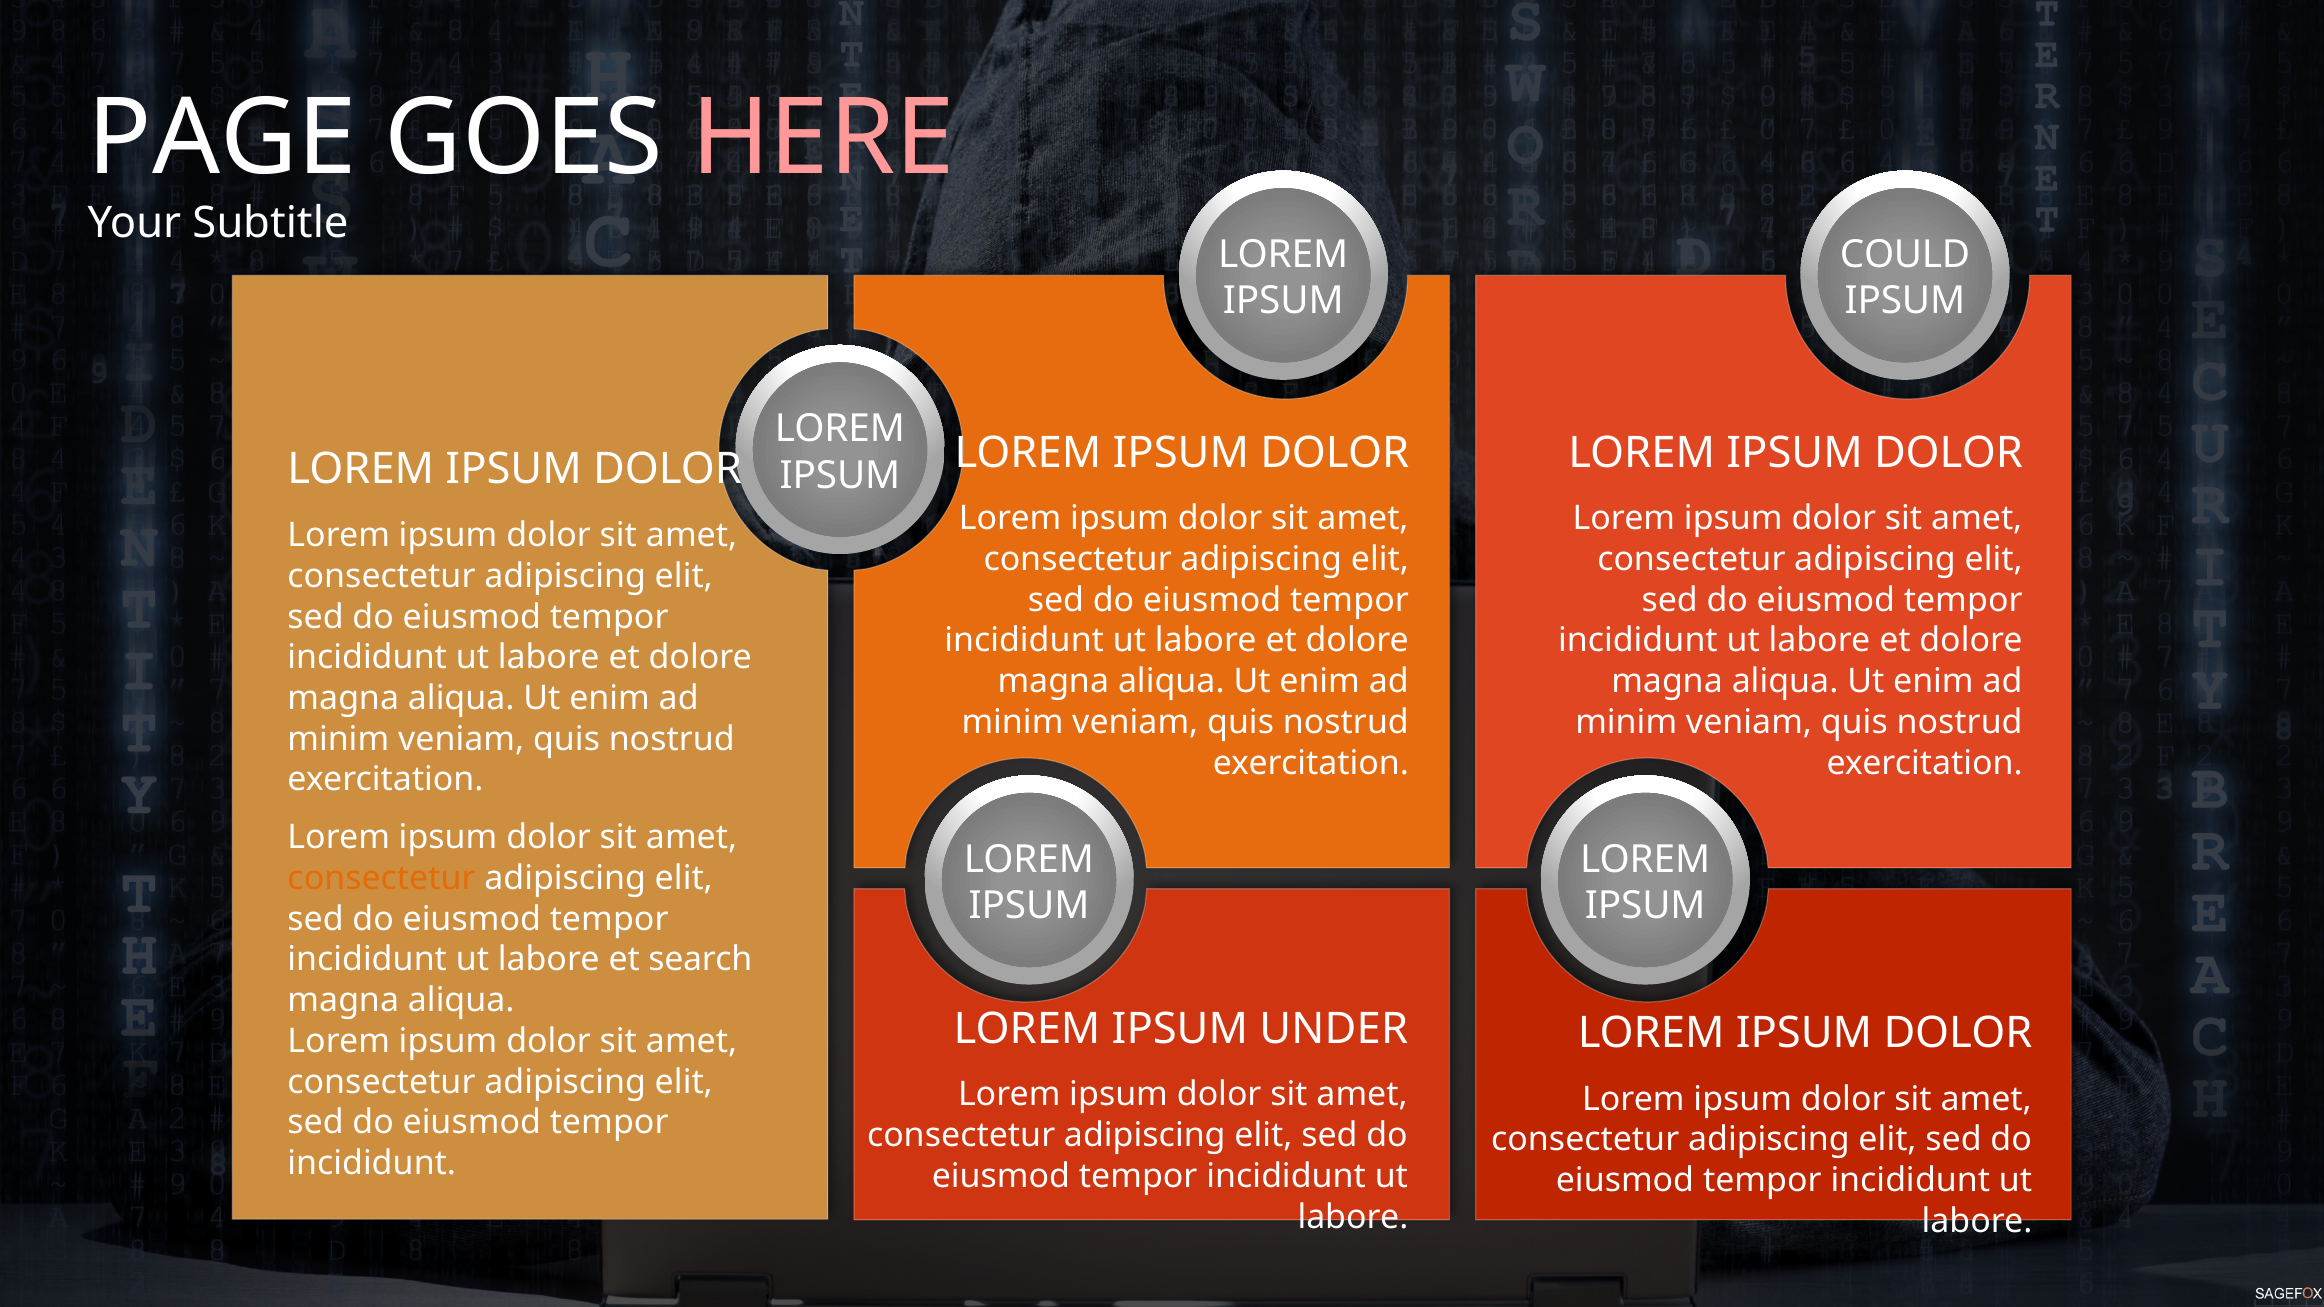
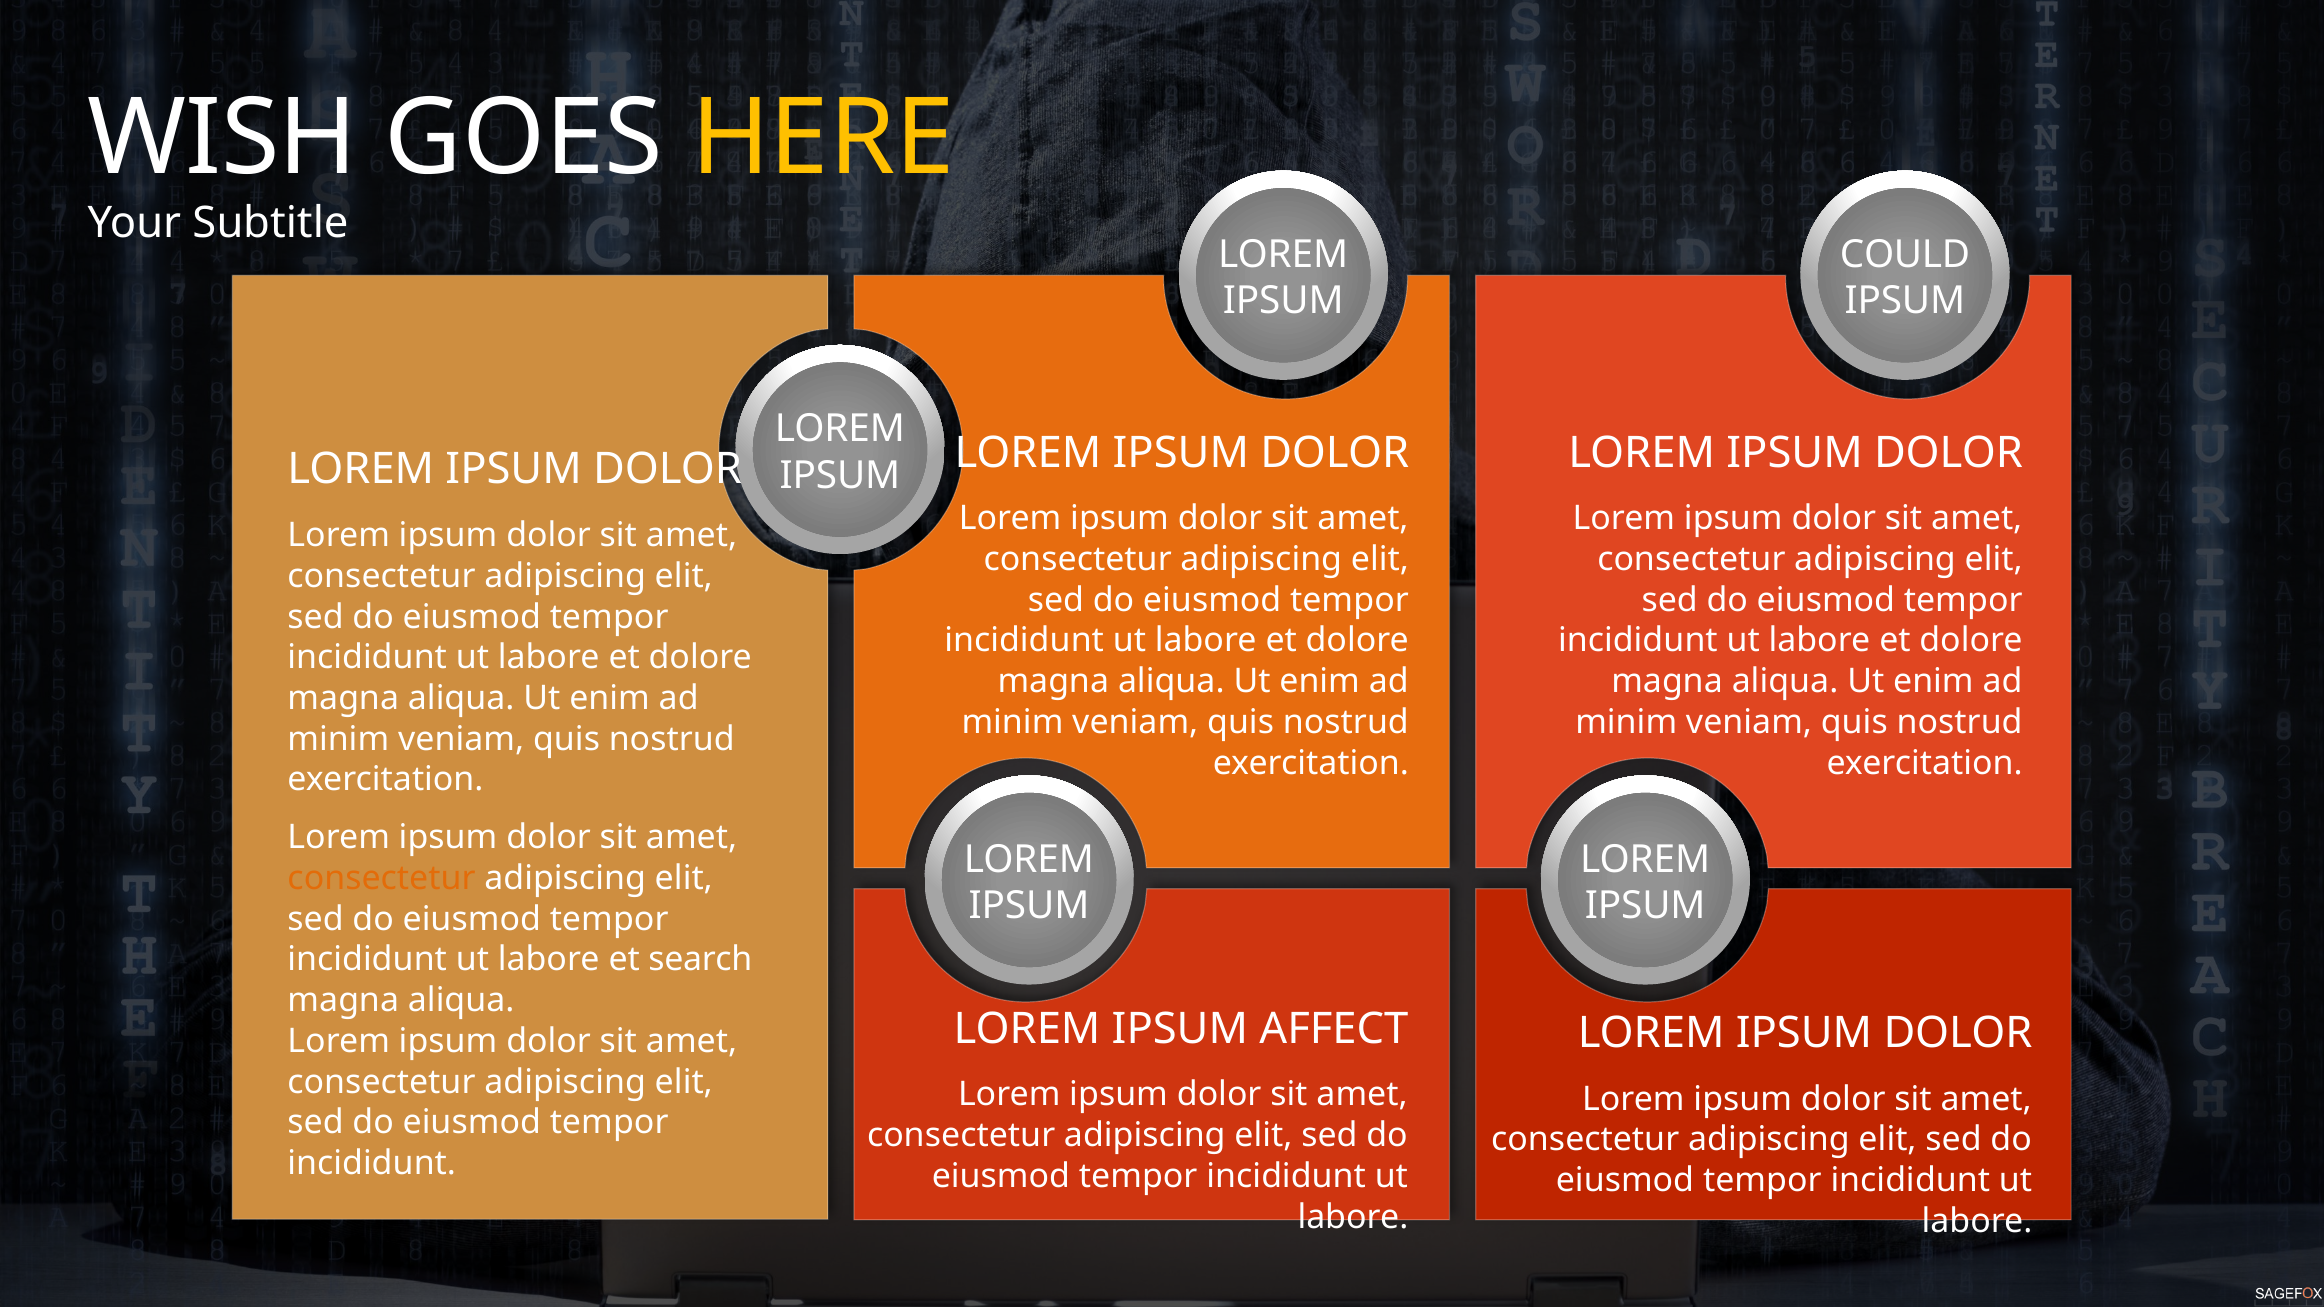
PAGE: PAGE -> WISH (223, 138)
HERE colour: pink -> yellow (823, 138)
UNDER: UNDER -> AFFECT (1334, 1029)
